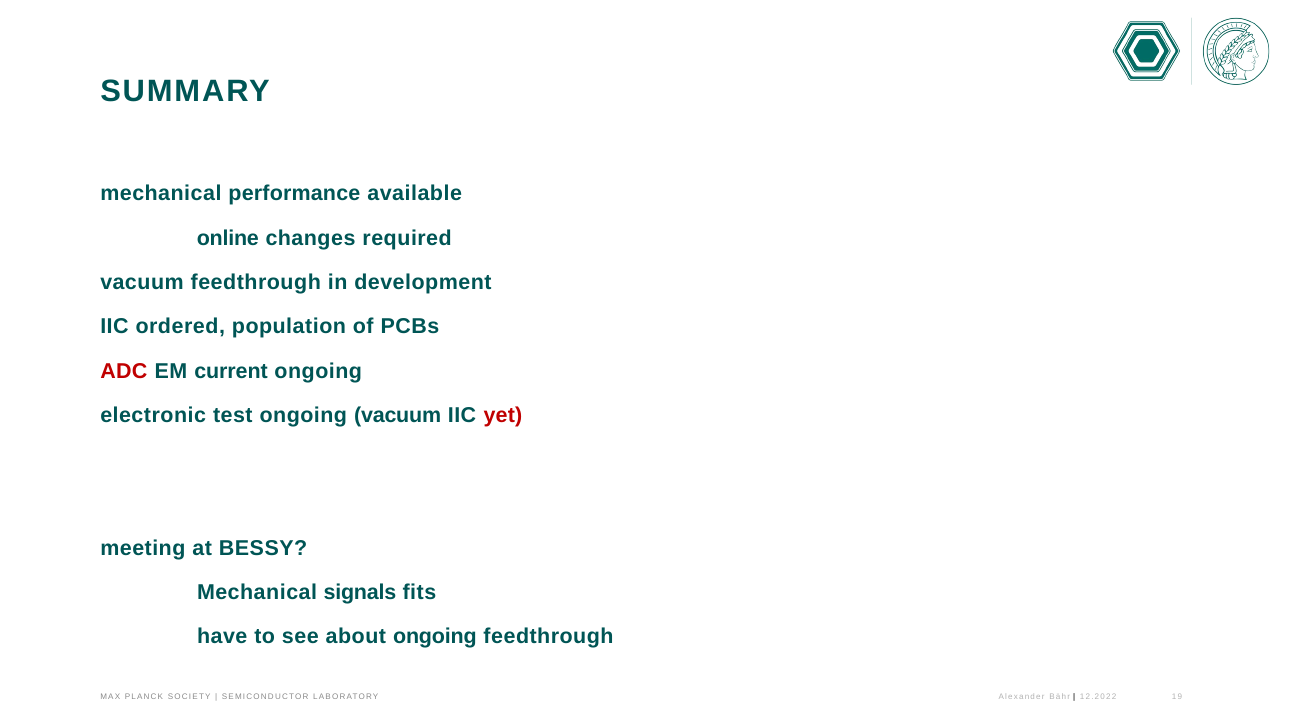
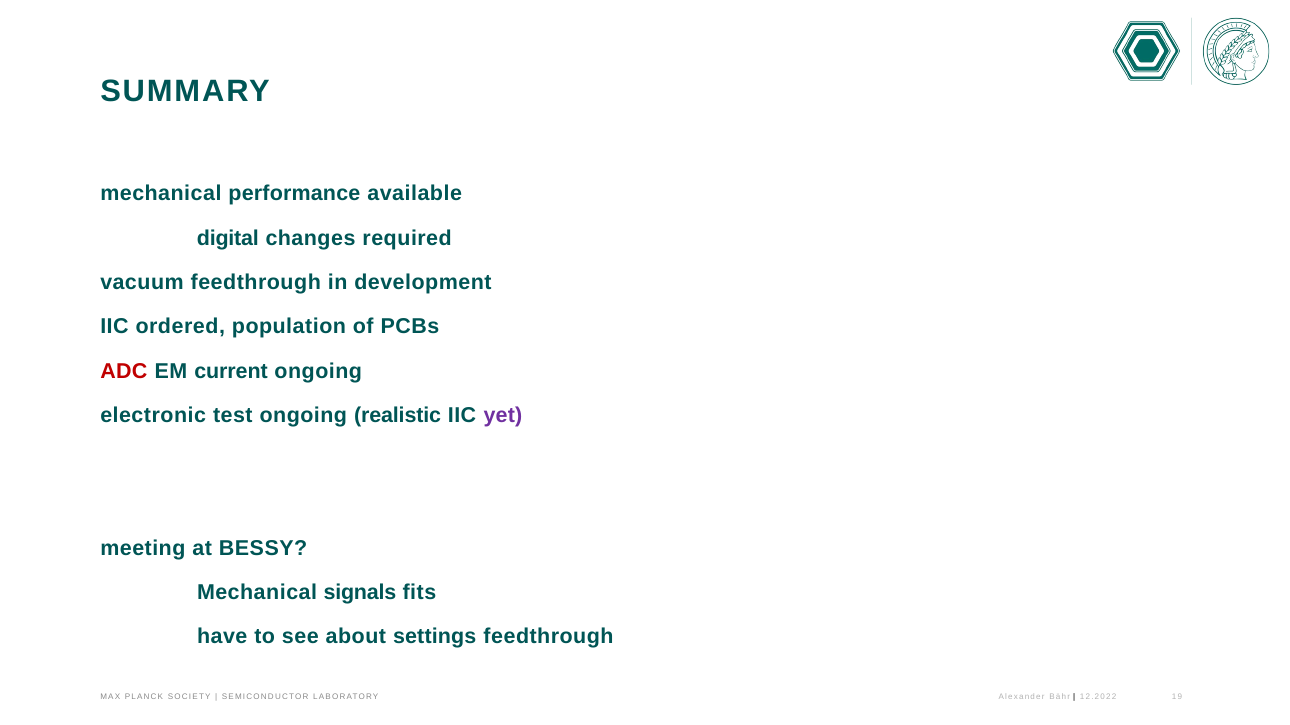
online: online -> digital (228, 238)
ongoing vacuum: vacuum -> realistic (398, 416)
yet colour: red -> purple (503, 416)
about ongoing: ongoing -> settings (435, 637)
